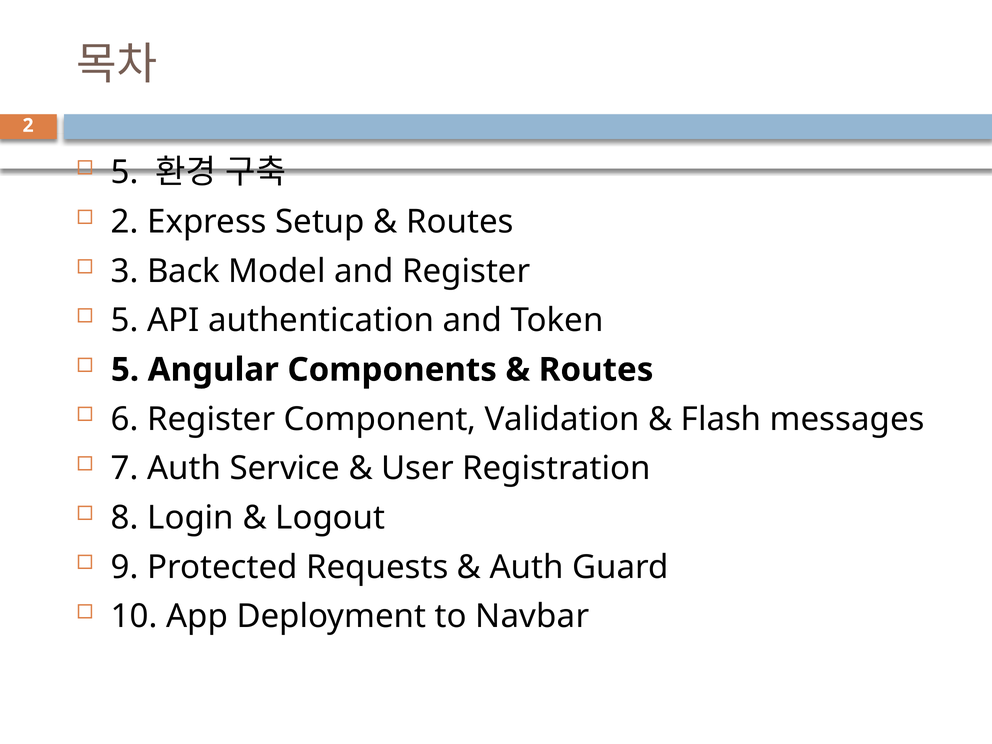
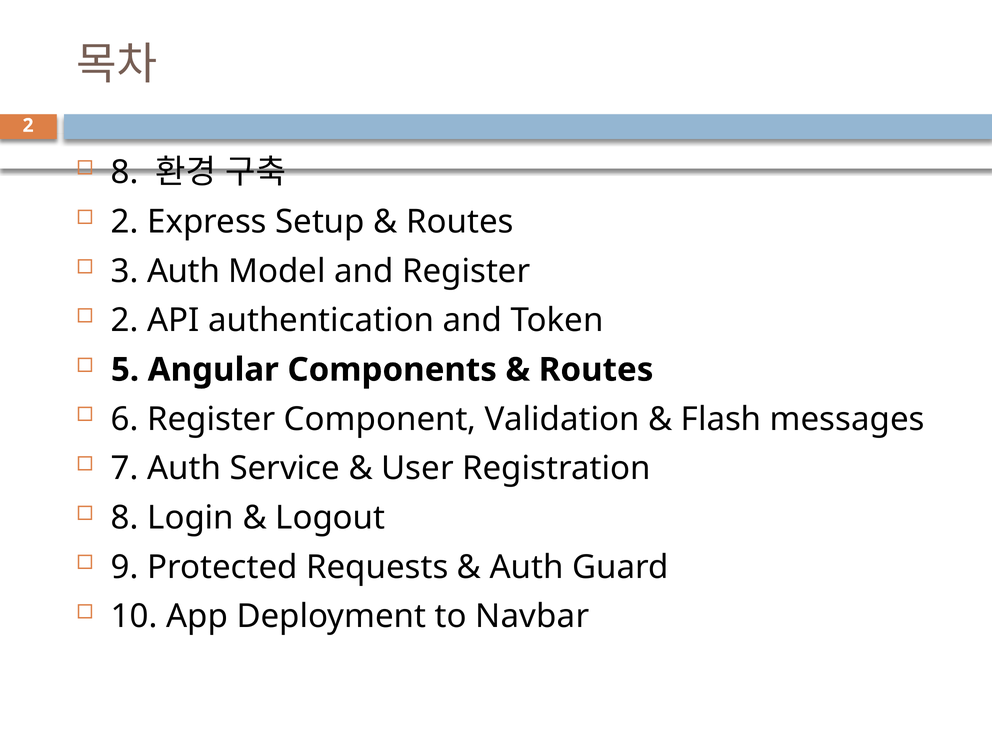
5: 5 -> 8 (125, 172)
3 Back: Back -> Auth (184, 271)
5: 5 -> 2 (125, 320)
